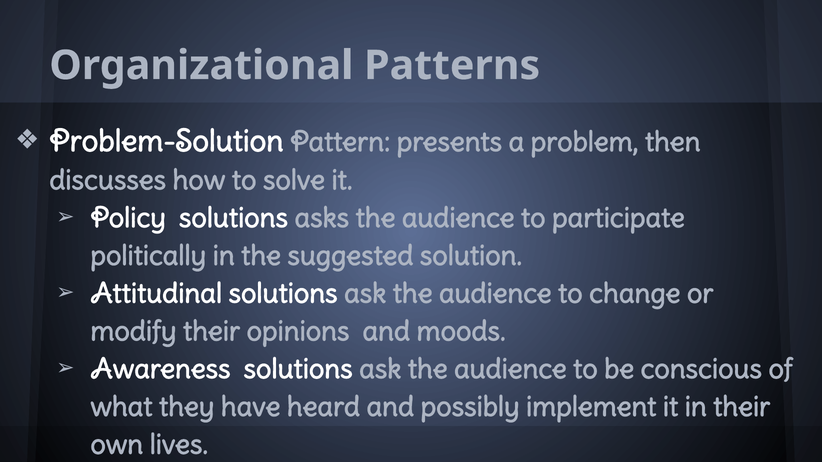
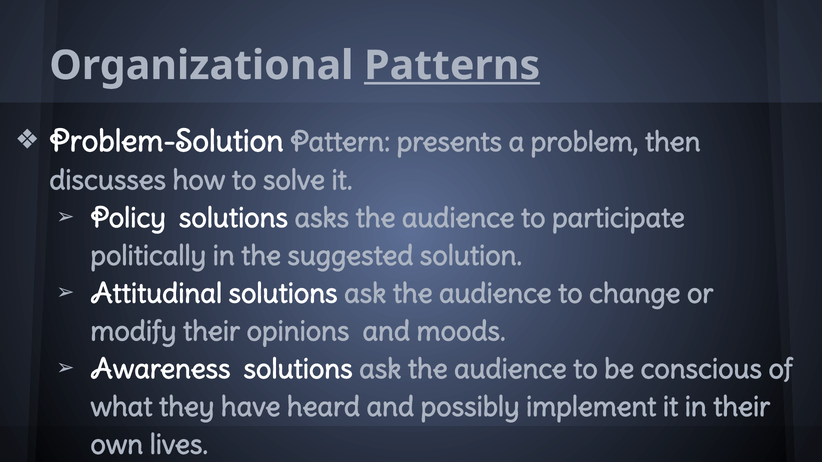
Patterns underline: none -> present (452, 66)
